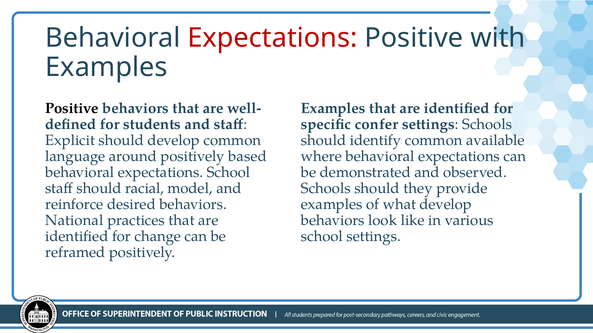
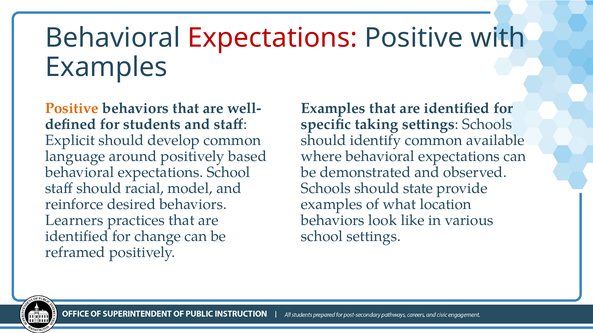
Positive colour: black -> orange (72, 109)
confer: confer -> taking (377, 125)
they: they -> state (418, 189)
what develop: develop -> location (446, 205)
National: National -> Learners (74, 221)
